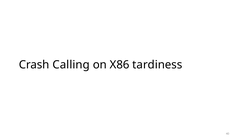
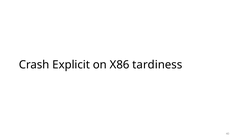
Calling: Calling -> Explicit (71, 64)
